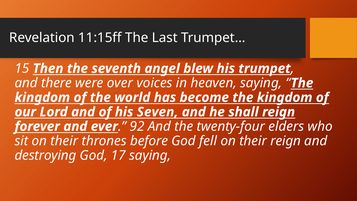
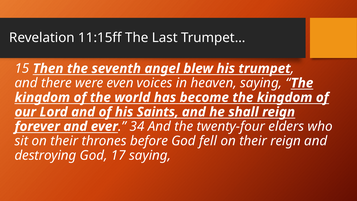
over: over -> even (120, 83)
Seven: Seven -> Saints (158, 112)
92: 92 -> 34 (137, 126)
